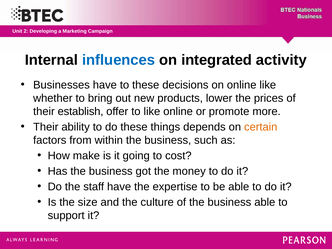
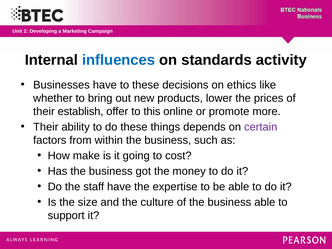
integrated: integrated -> standards (217, 60)
on online: online -> ethics (242, 85)
to like: like -> this (152, 111)
certain colour: orange -> purple (261, 127)
